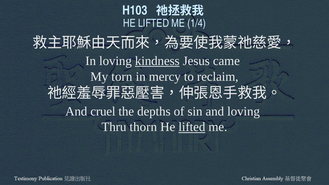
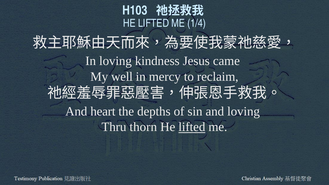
kindness underline: present -> none (157, 61)
torn: torn -> well (122, 77)
cruel: cruel -> heart (103, 111)
